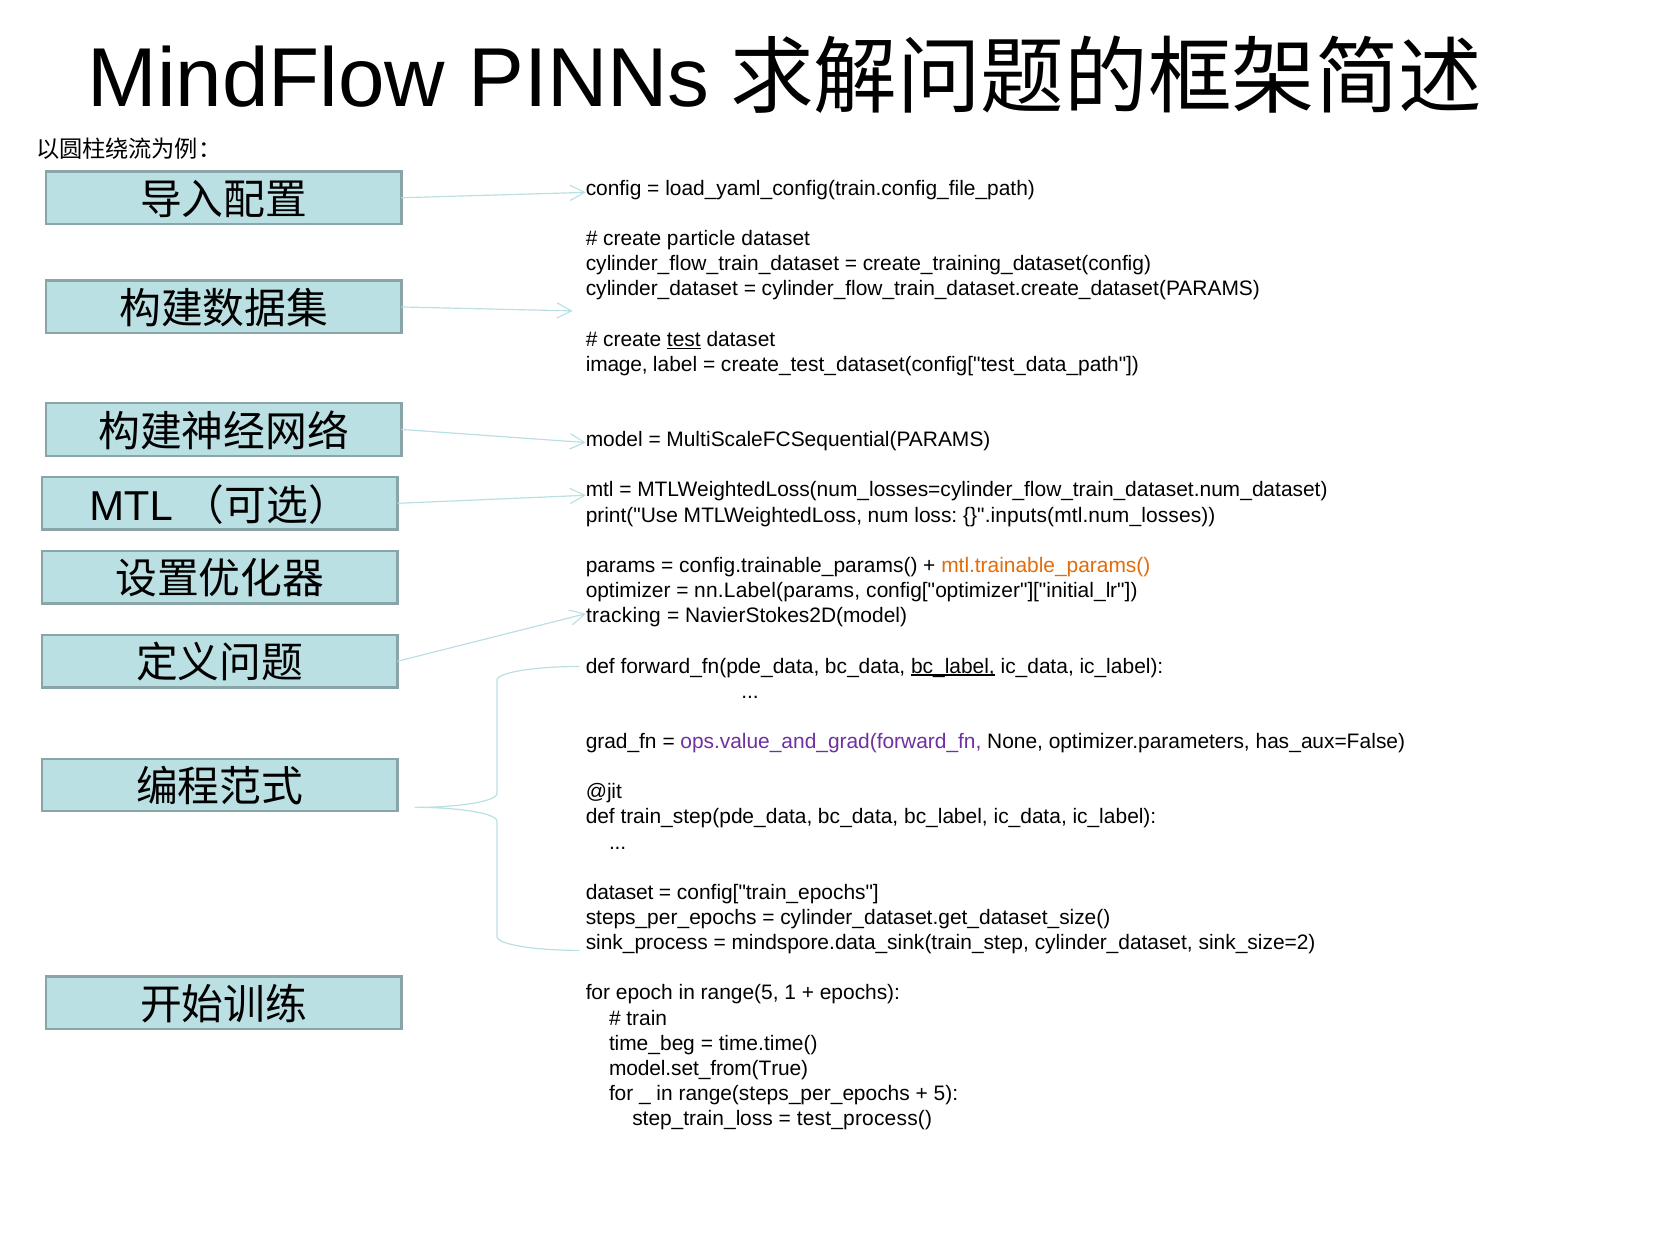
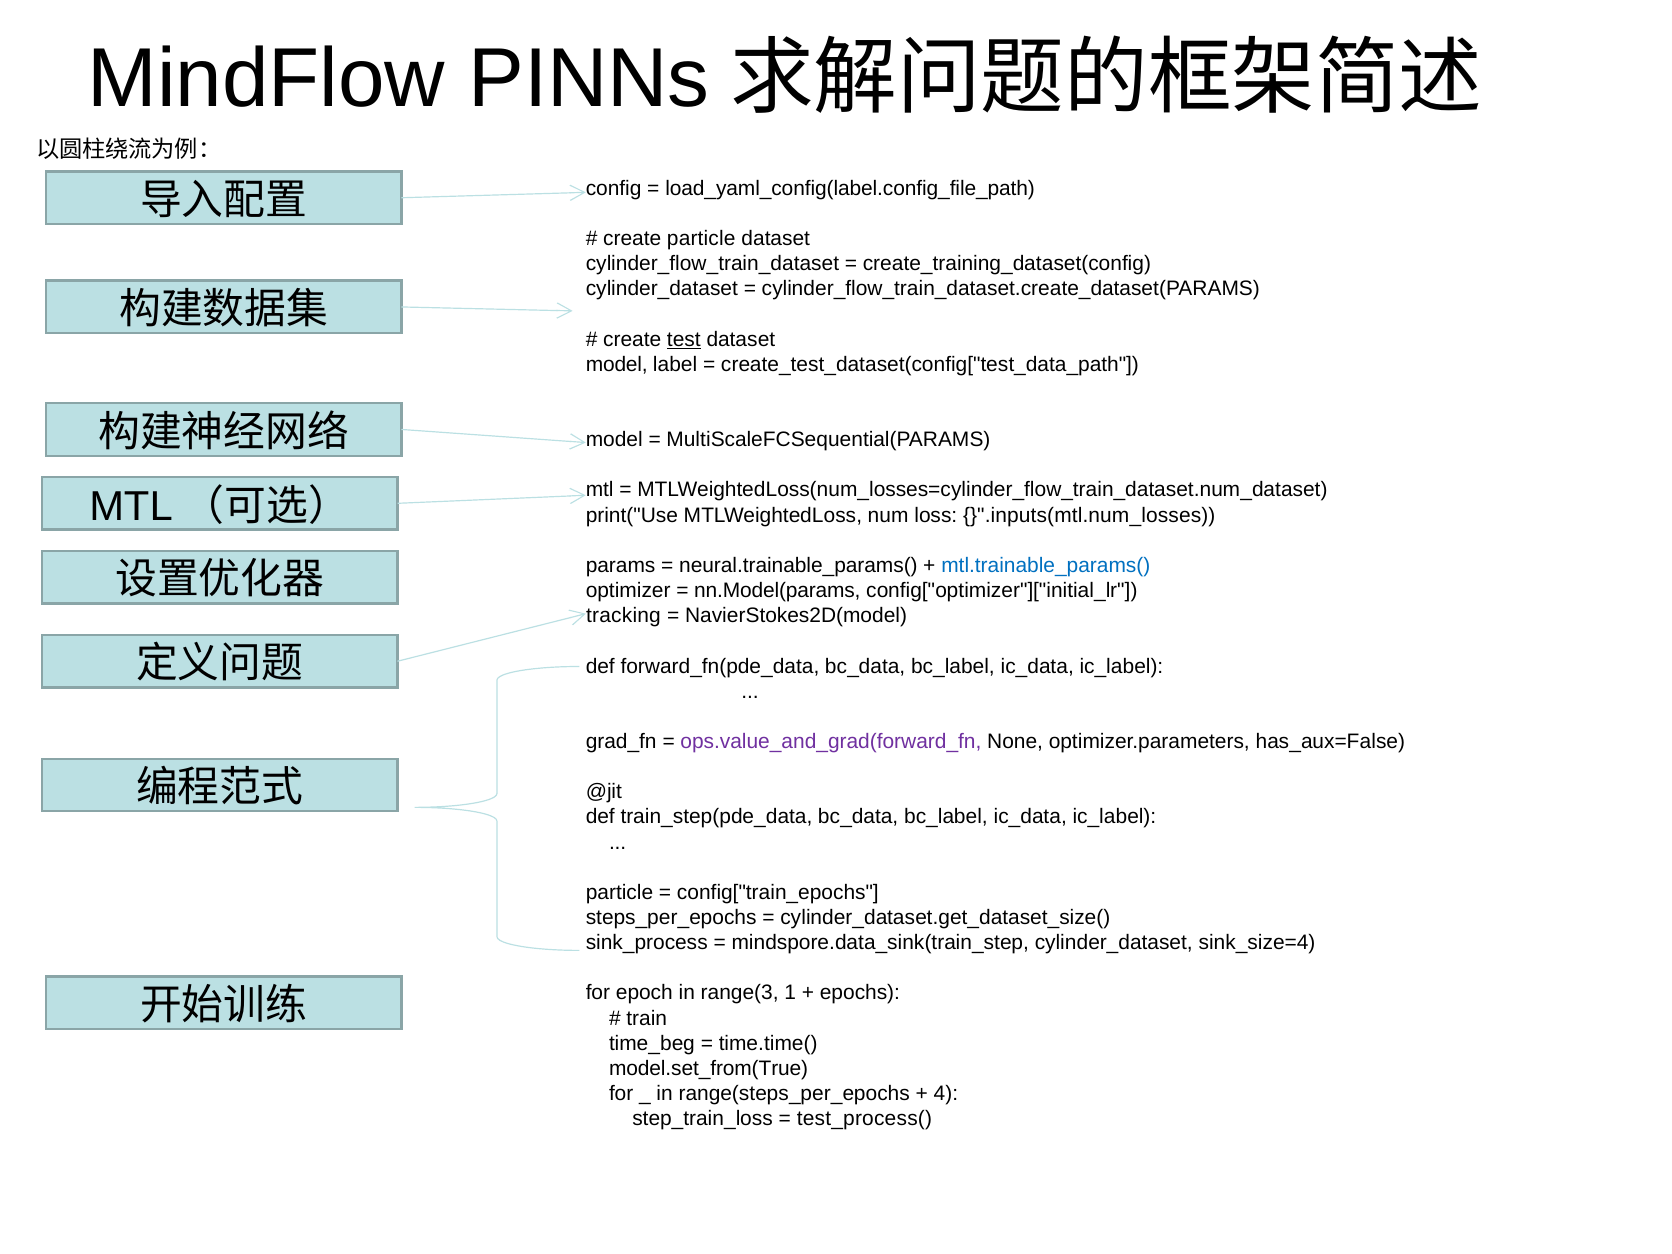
load_yaml_config(train.config_file_path: load_yaml_config(train.config_file_path -> load_yaml_config(label.config_file_path (850, 188)
image: image -> model (617, 364)
config.trainable_params(: config.trainable_params( -> neural.trainable_params( (798, 566)
mtl.trainable_params( colour: orange -> blue (1046, 566)
nn.Label(params: nn.Label(params -> nn.Model(params (777, 591)
bc_label underline: present -> none (953, 666)
dataset: dataset -> particle (620, 892)
sink_size=2: sink_size=2 -> sink_size=4 (1257, 943)
range(5: range(5 -> range(3 (740, 993)
5: 5 -> 4 (946, 1094)
